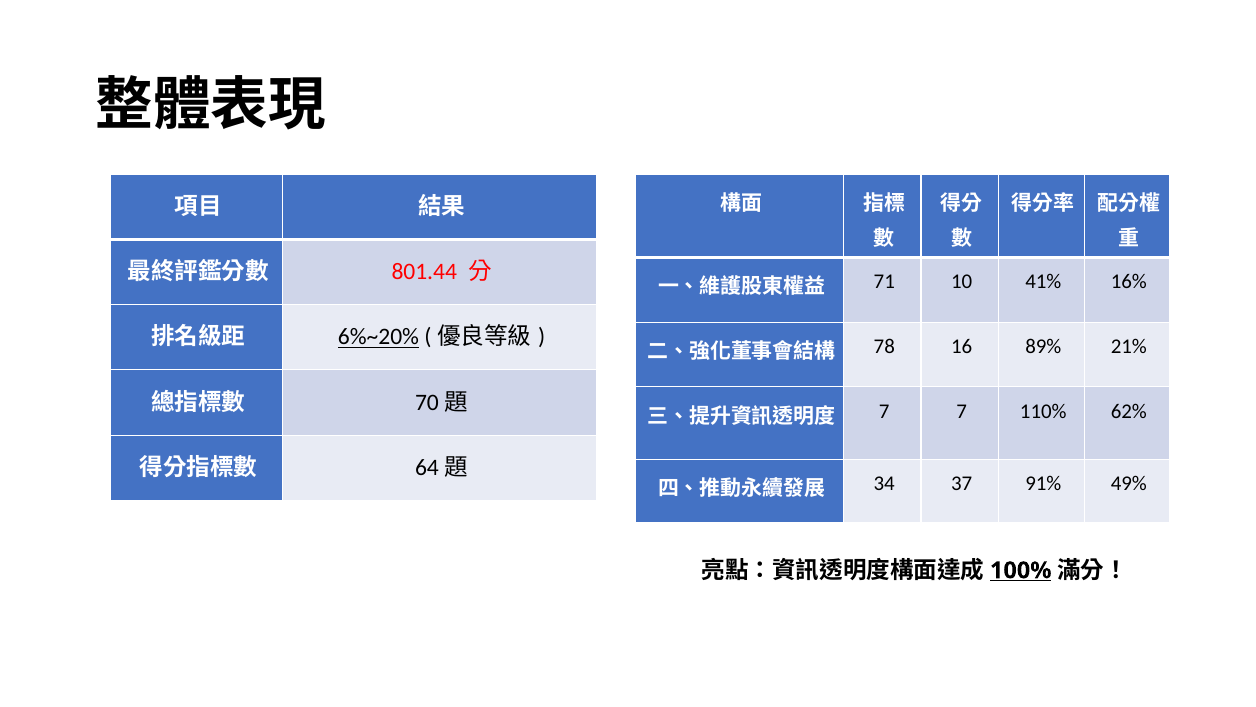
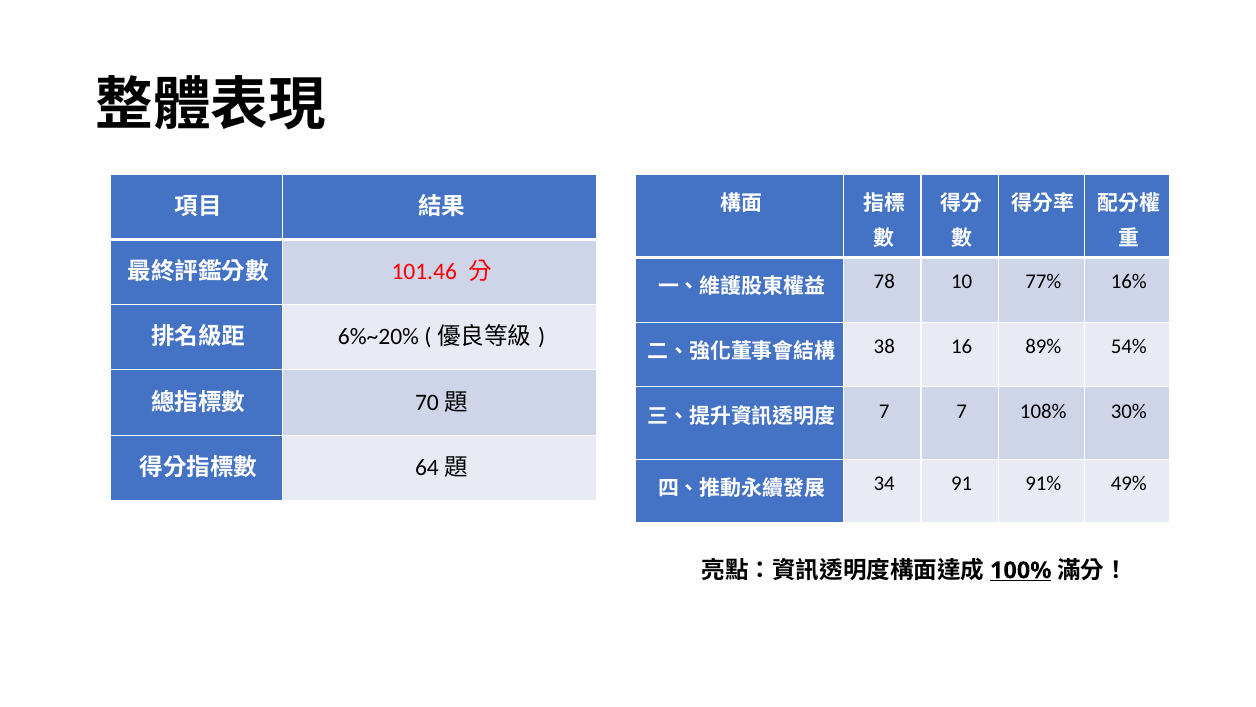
801.44: 801.44 -> 101.46 (424, 272)
71: 71 -> 78 (884, 282)
41%: 41% -> 77% (1043, 282)
6%~20% underline: present -> none (378, 337)
78: 78 -> 38 (884, 346)
21%: 21% -> 54% (1129, 346)
62%: 62% -> 30% (1129, 411)
110%: 110% -> 108% (1043, 411)
37: 37 -> 91 (962, 484)
